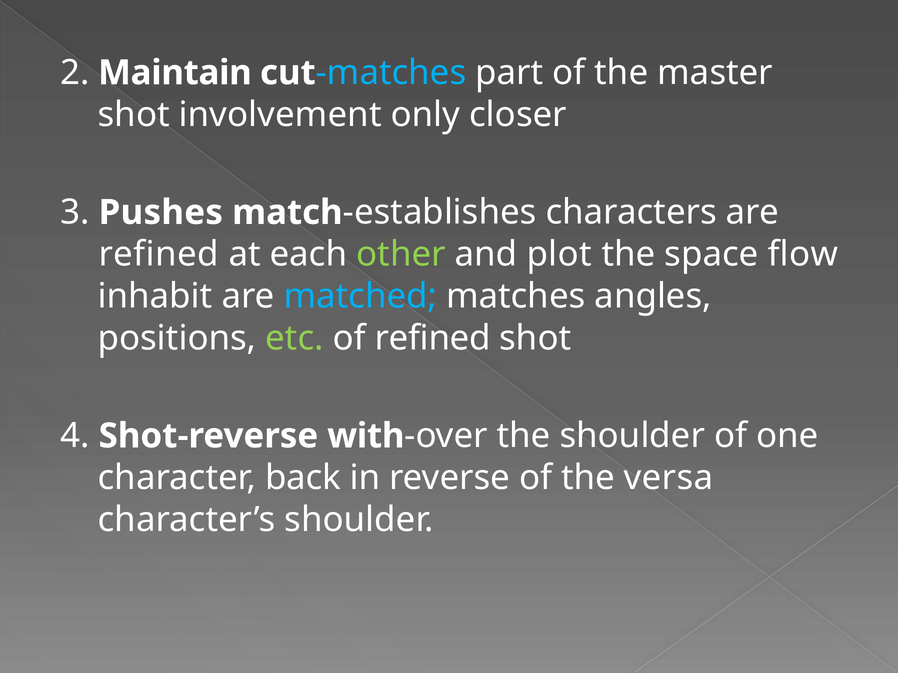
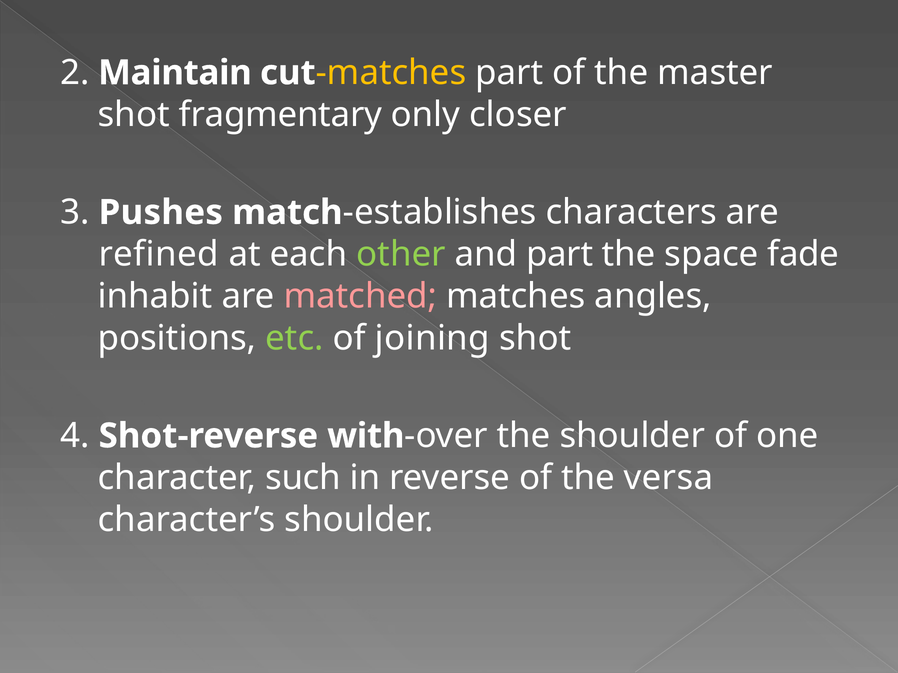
matches colour: light blue -> yellow (391, 73)
involvement: involvement -> fragmentary (280, 115)
and plot: plot -> part (560, 255)
flow: flow -> fade (803, 255)
matched colour: light blue -> pink (360, 296)
of refined: refined -> joining (432, 338)
back: back -> such (303, 478)
